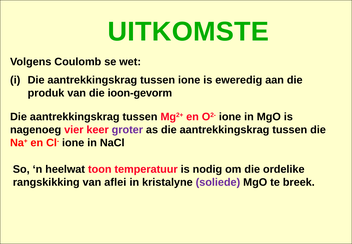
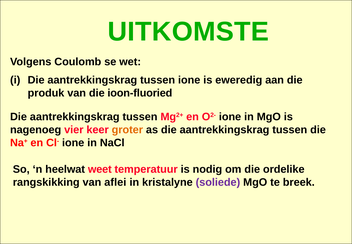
ioon-gevorm: ioon-gevorm -> ioon-fluoried (140, 93)
groter colour: purple -> orange (127, 130)
toon: toon -> weet (100, 169)
